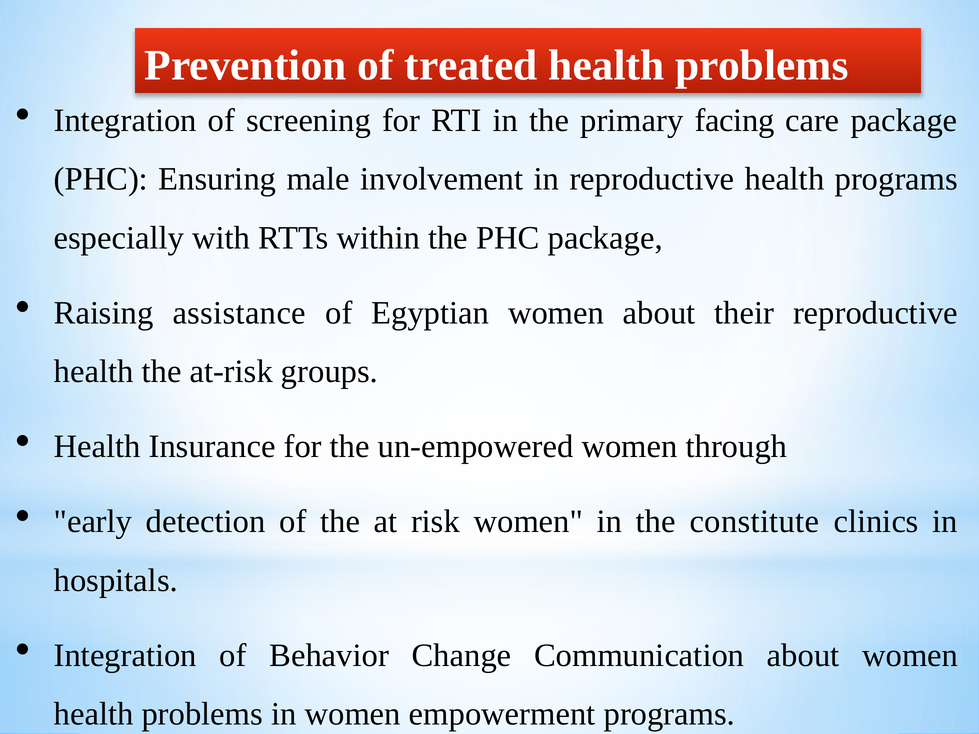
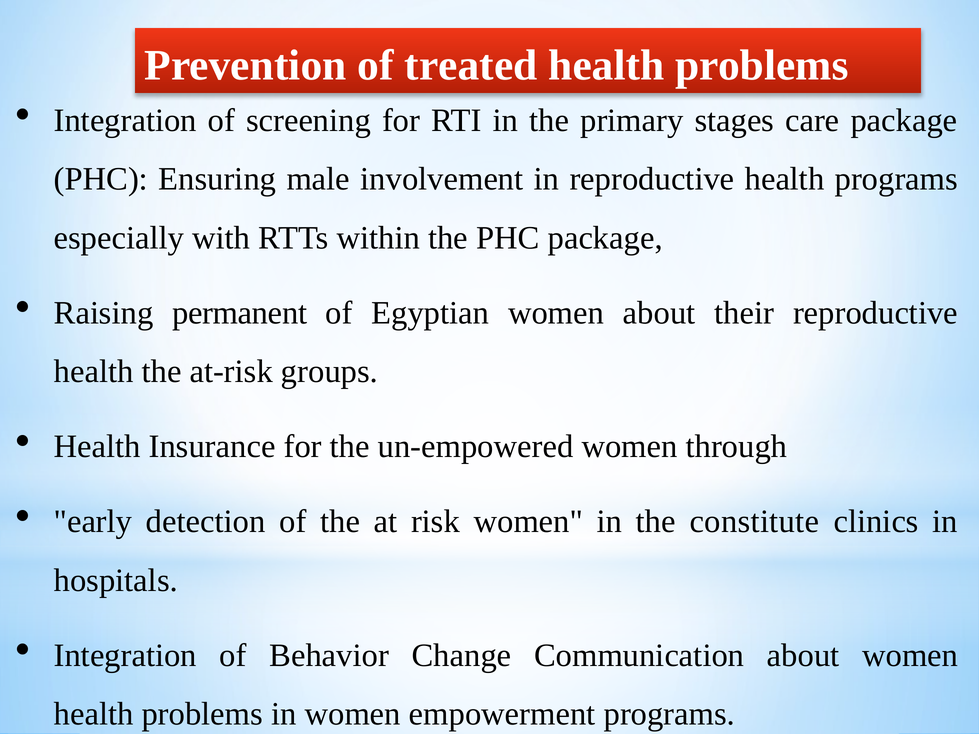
facing: facing -> stages (734, 120)
assistance: assistance -> permanent (240, 313)
